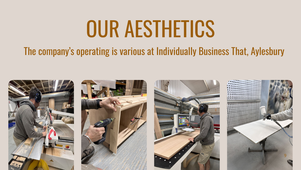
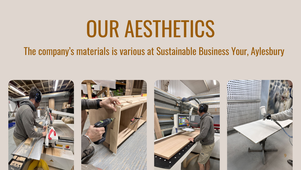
operating: operating -> materials (93, 52)
Individually: Individually -> Sustainable (176, 52)
That: That -> Your (240, 52)
